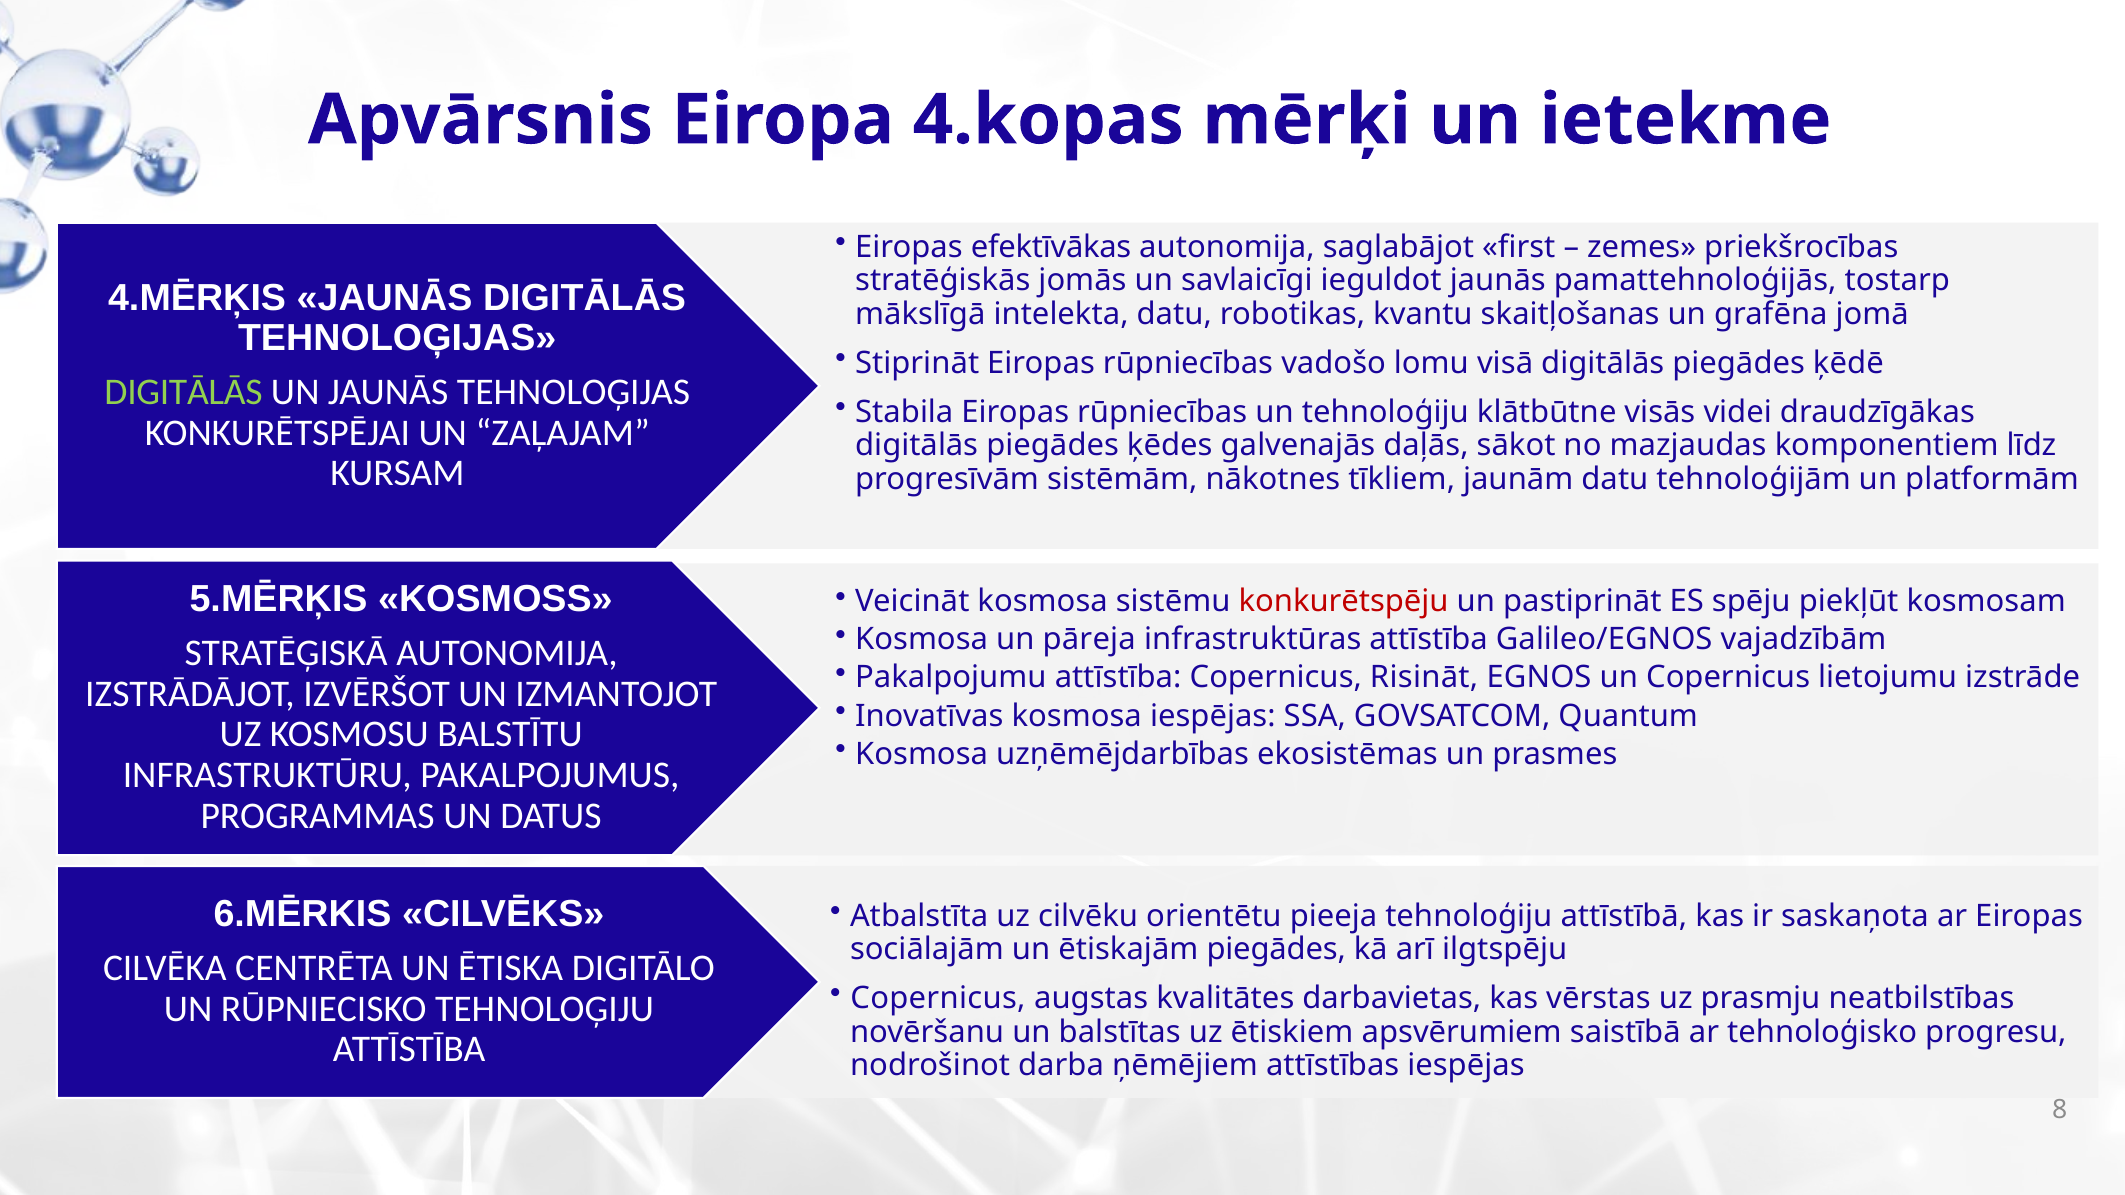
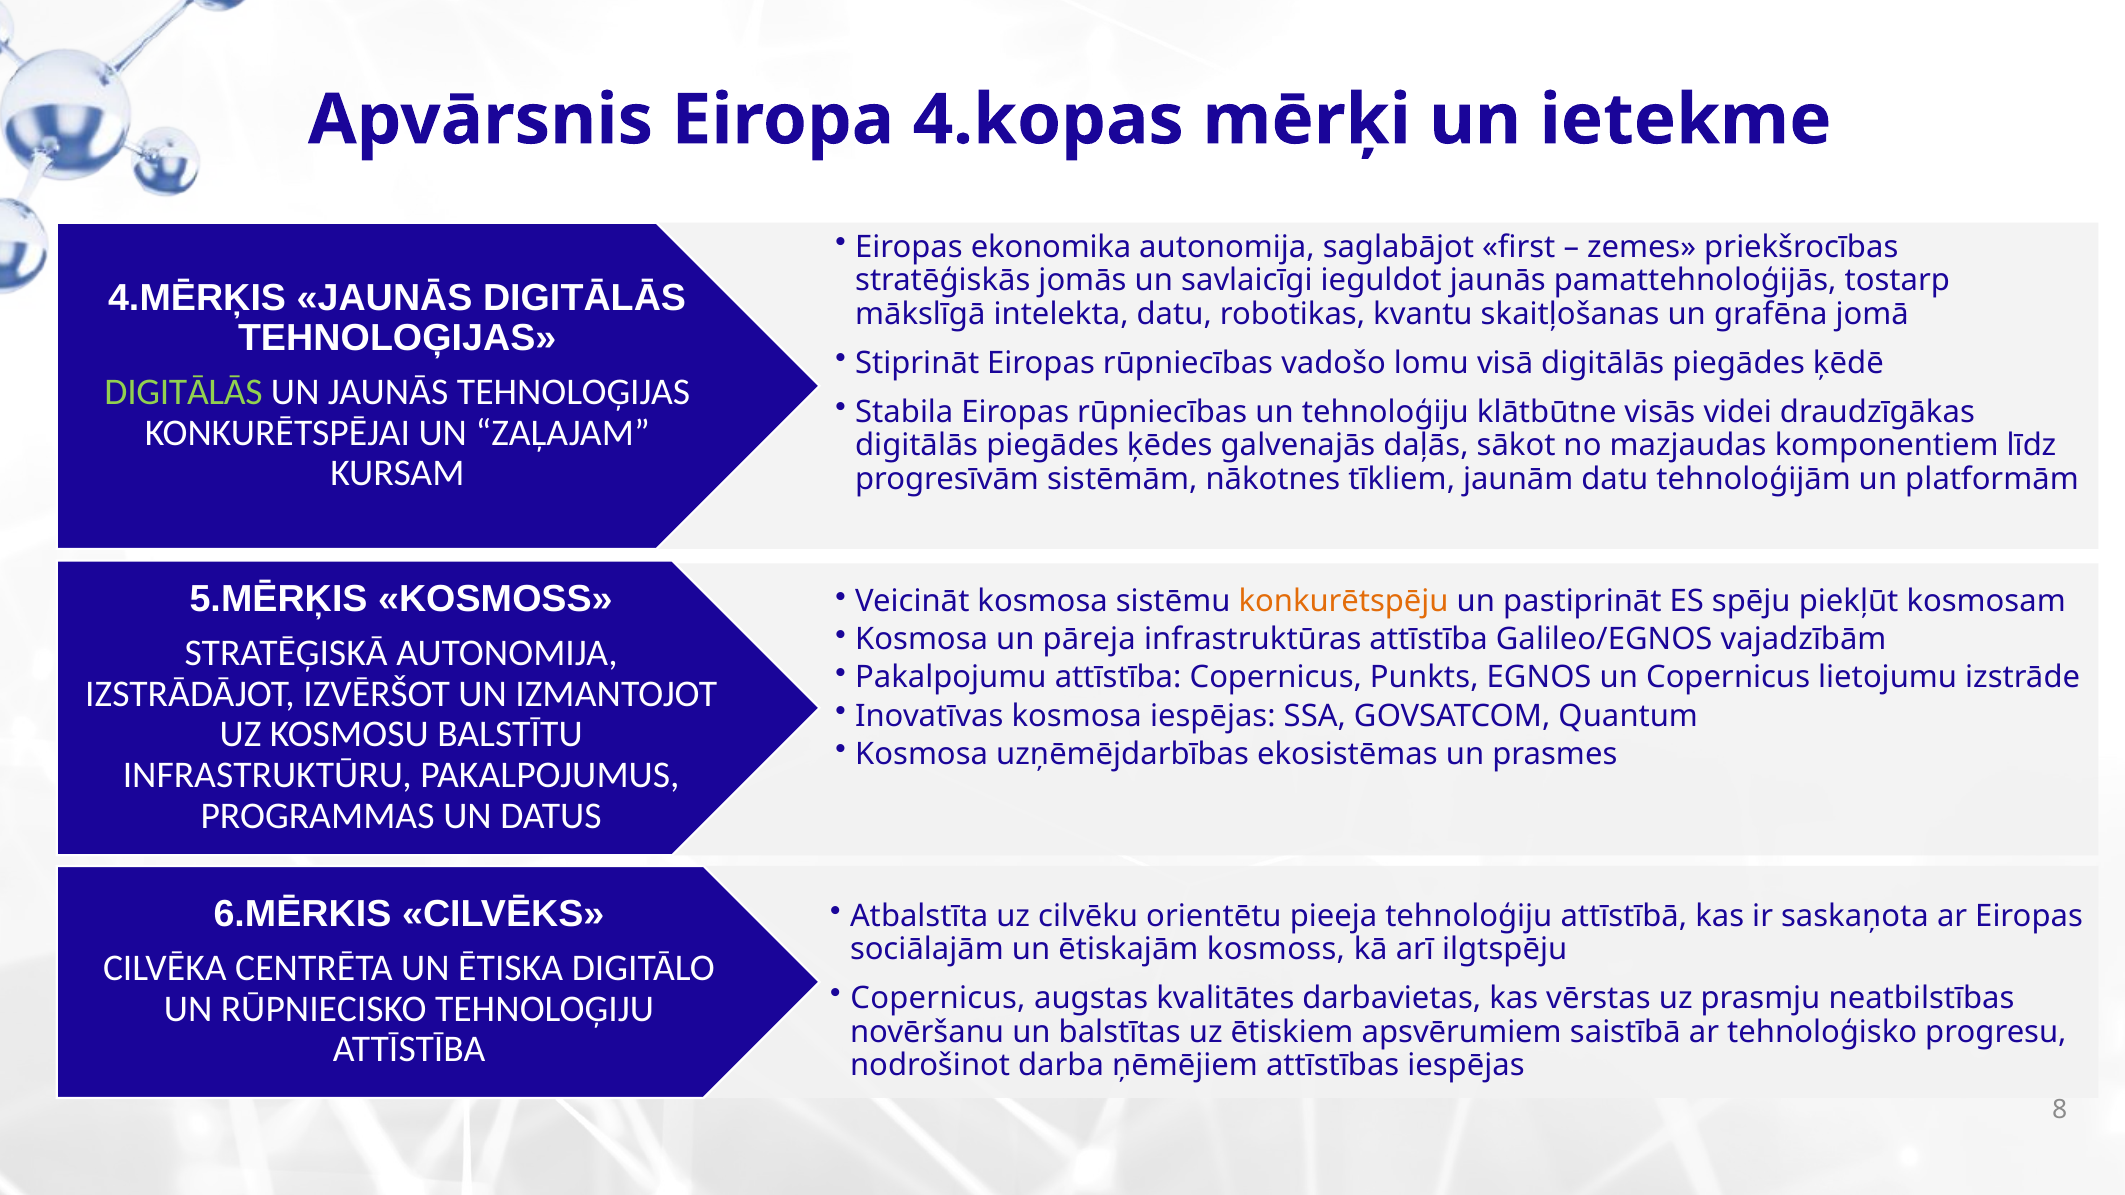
efektīvākas: efektīvākas -> ekonomika (1051, 247)
konkurētspēju colour: red -> orange (1344, 602)
Risināt: Risināt -> Punkts (1424, 678)
ētiskajām piegādes: piegādes -> kosmoss (1276, 950)
